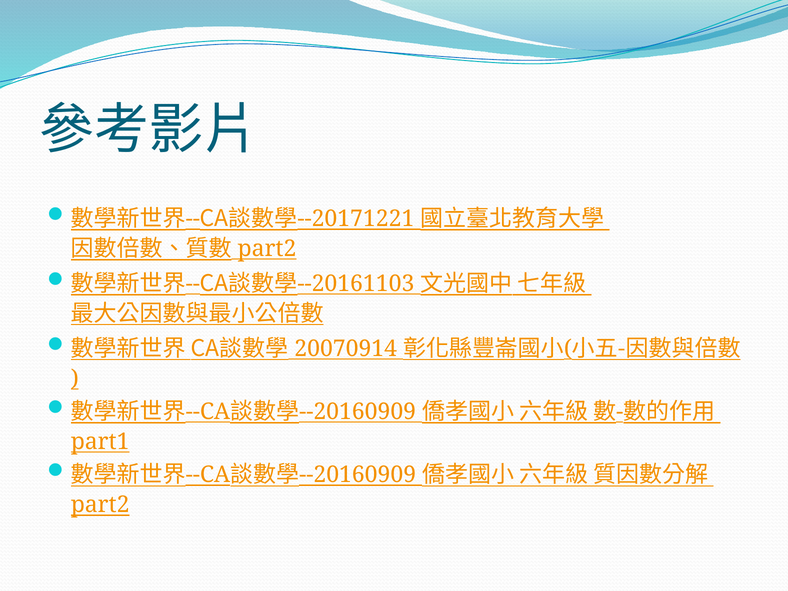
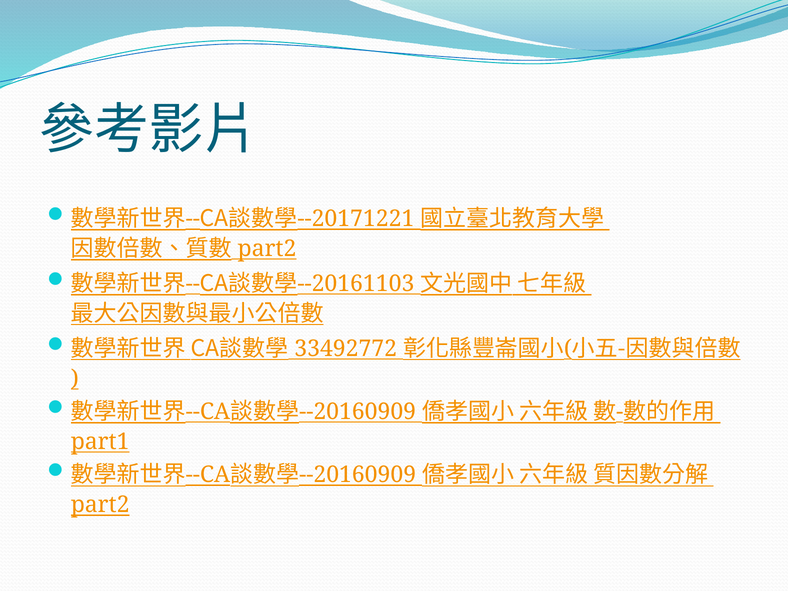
20070914: 20070914 -> 33492772 (346, 349)
